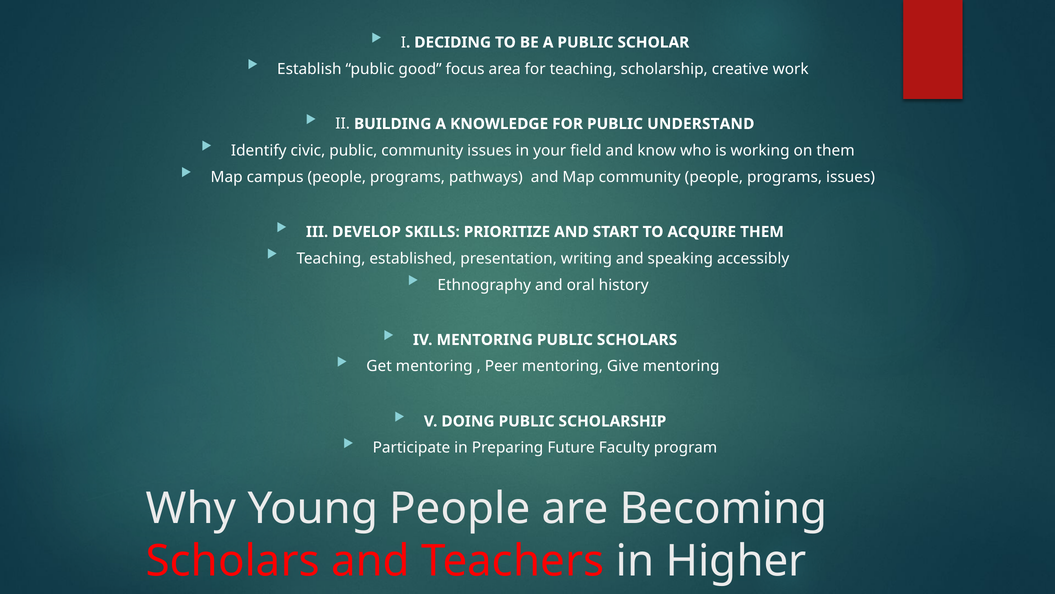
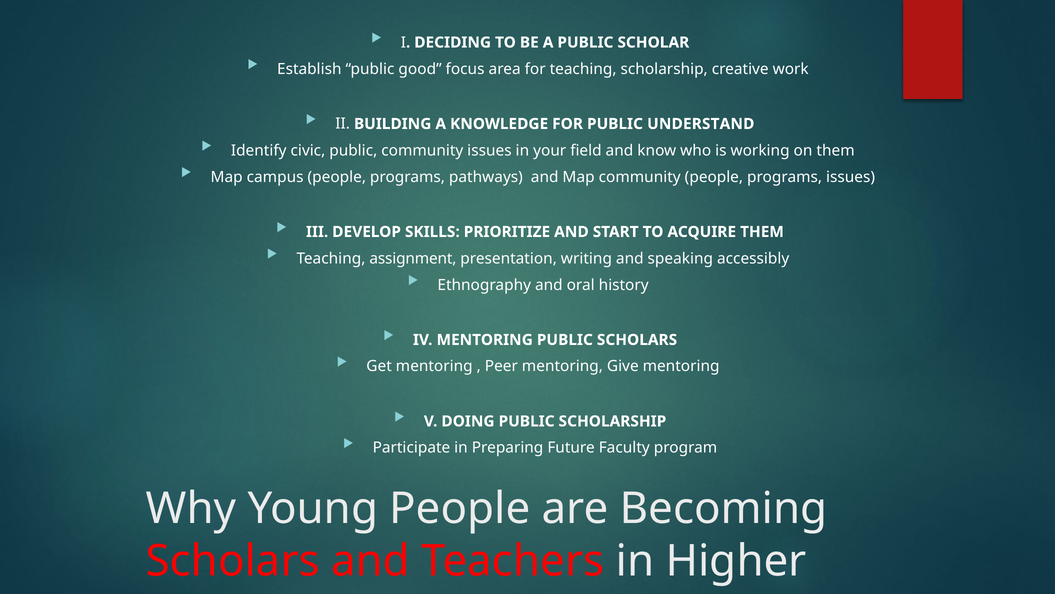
established: established -> assignment (413, 258)
